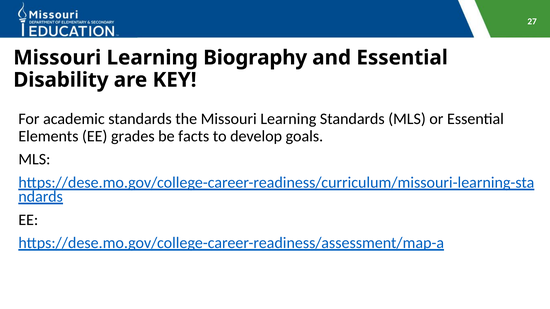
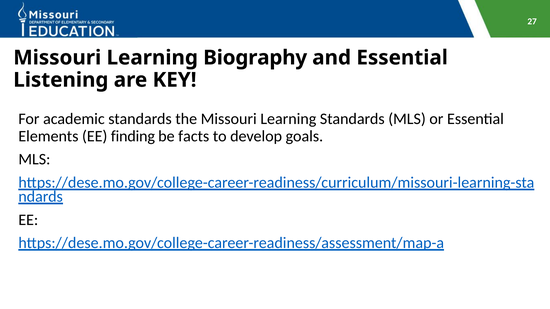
Disability: Disability -> Listening (61, 80)
grades: grades -> finding (133, 136)
